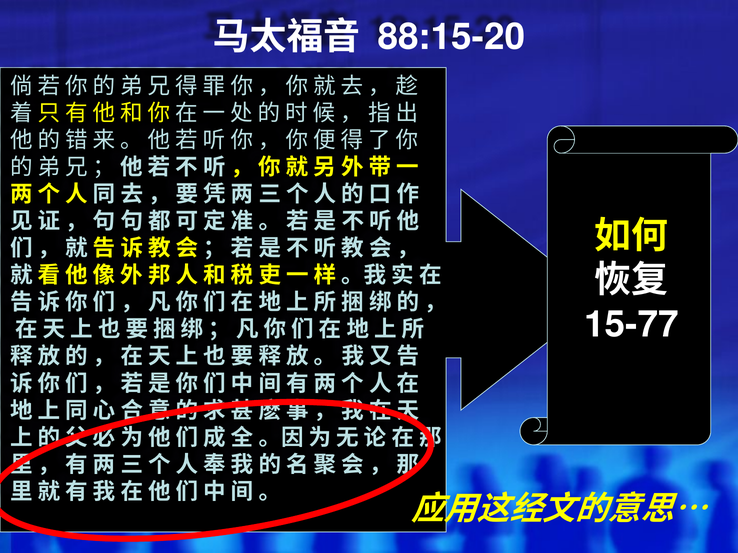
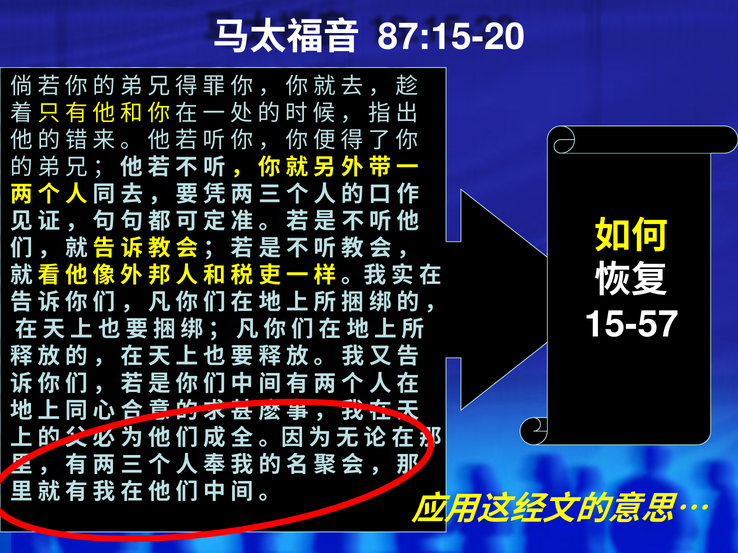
88:15-20: 88:15-20 -> 87:15-20 (451, 37)
15-77: 15-77 -> 15-57 (631, 325)
